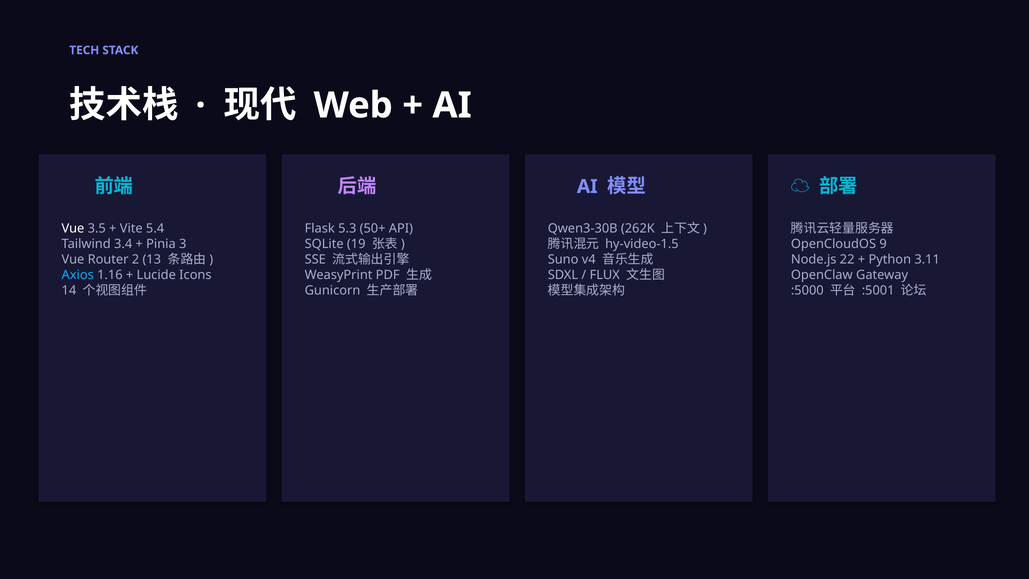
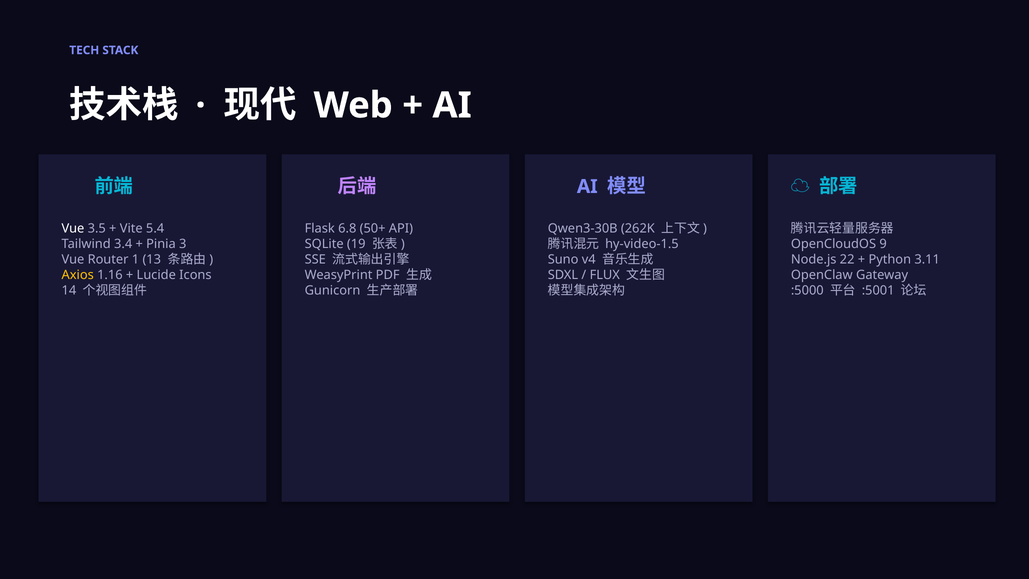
5.3: 5.3 -> 6.8 (347, 228)
2: 2 -> 1 (136, 259)
Axios colour: light blue -> yellow (78, 275)
